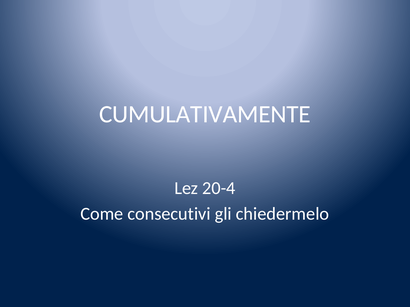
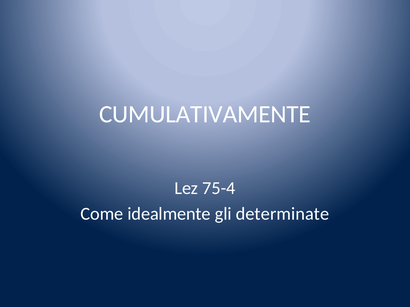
20-4: 20-4 -> 75-4 (219, 189)
consecutivi: consecutivi -> idealmente (169, 214)
chiedermelo: chiedermelo -> determinate (282, 214)
